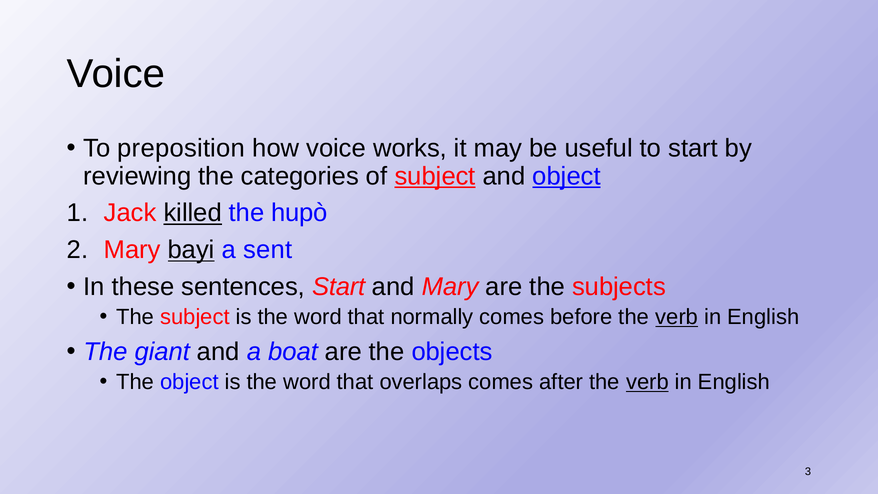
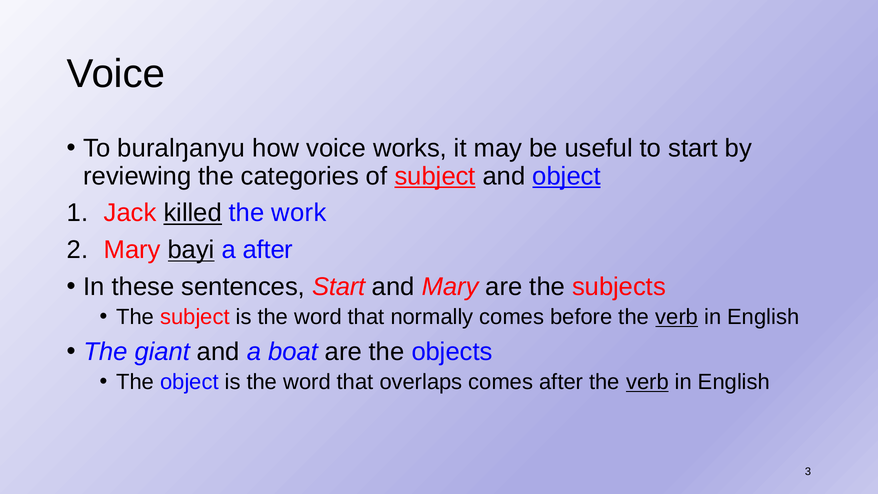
preposition: preposition -> buralŋanyu (181, 148)
hupò: hupò -> work (299, 213)
a sent: sent -> after (268, 250)
